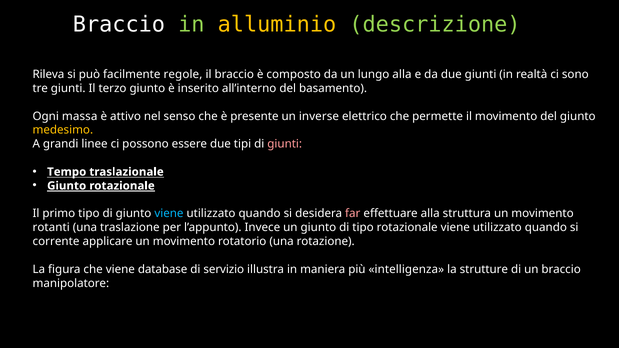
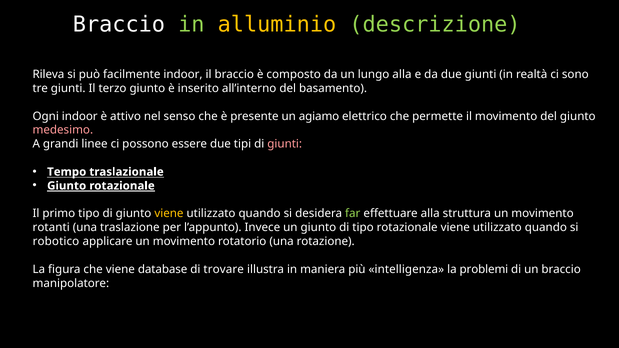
facilmente regole: regole -> indoor (183, 74)
Ogni massa: massa -> indoor (80, 116)
inverse: inverse -> agiamo (319, 116)
medesimo colour: yellow -> pink (63, 130)
viene colour: light blue -> yellow (169, 214)
far colour: pink -> light green (353, 214)
corrente: corrente -> robotico (56, 242)
servizio: servizio -> trovare (224, 269)
strutture: strutture -> problemi (484, 269)
